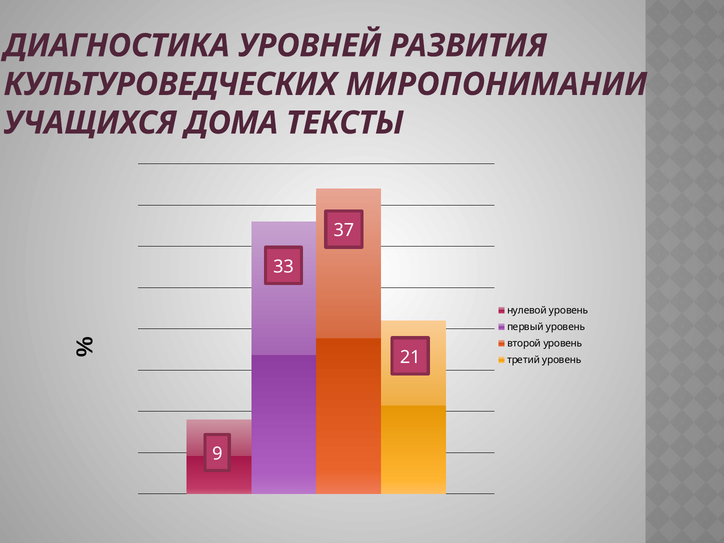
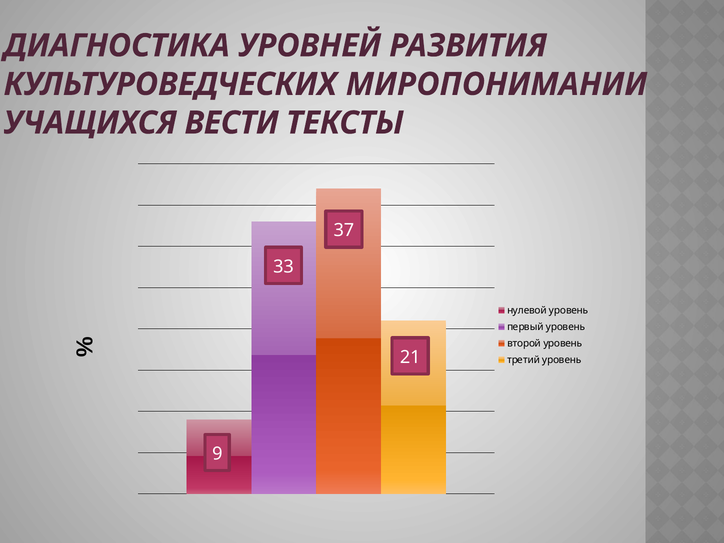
ДОМА: ДОМА -> ВЕСТИ (231, 123)
